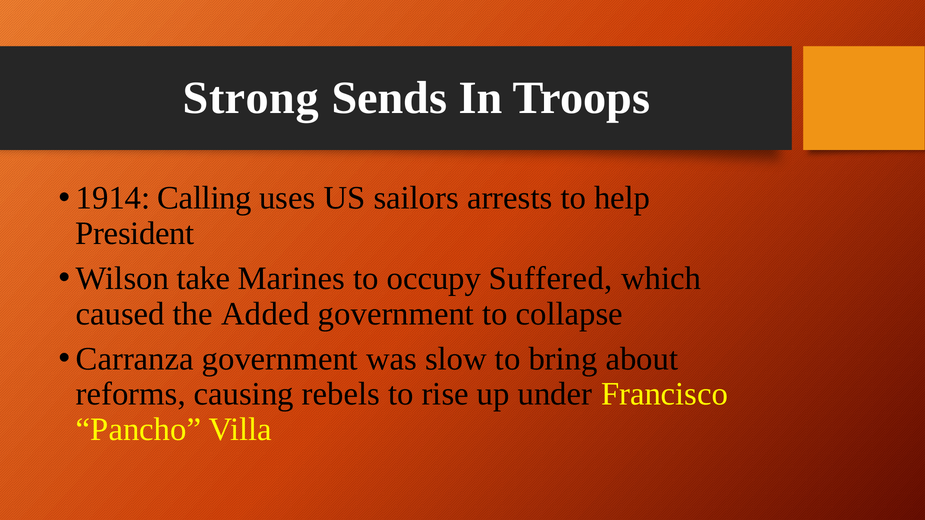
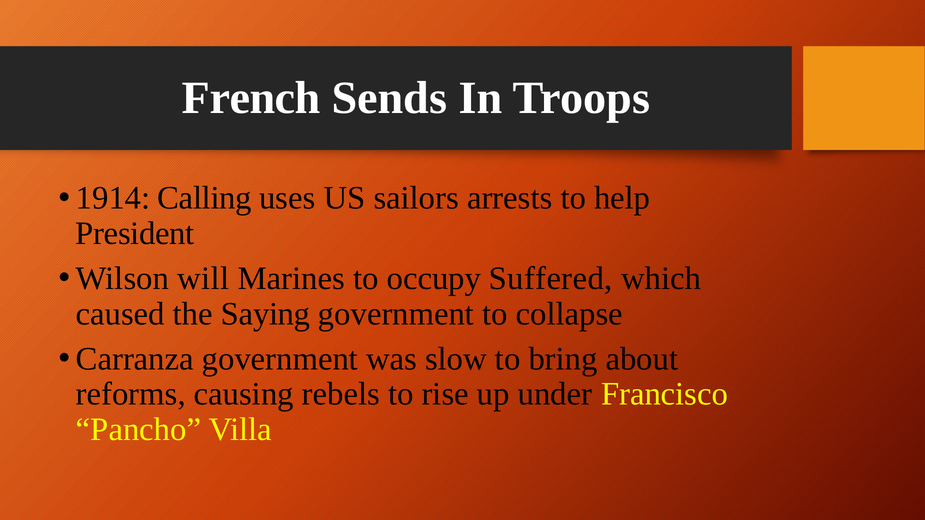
Strong: Strong -> French (251, 98)
take: take -> will (203, 279)
Added: Added -> Saying (266, 314)
